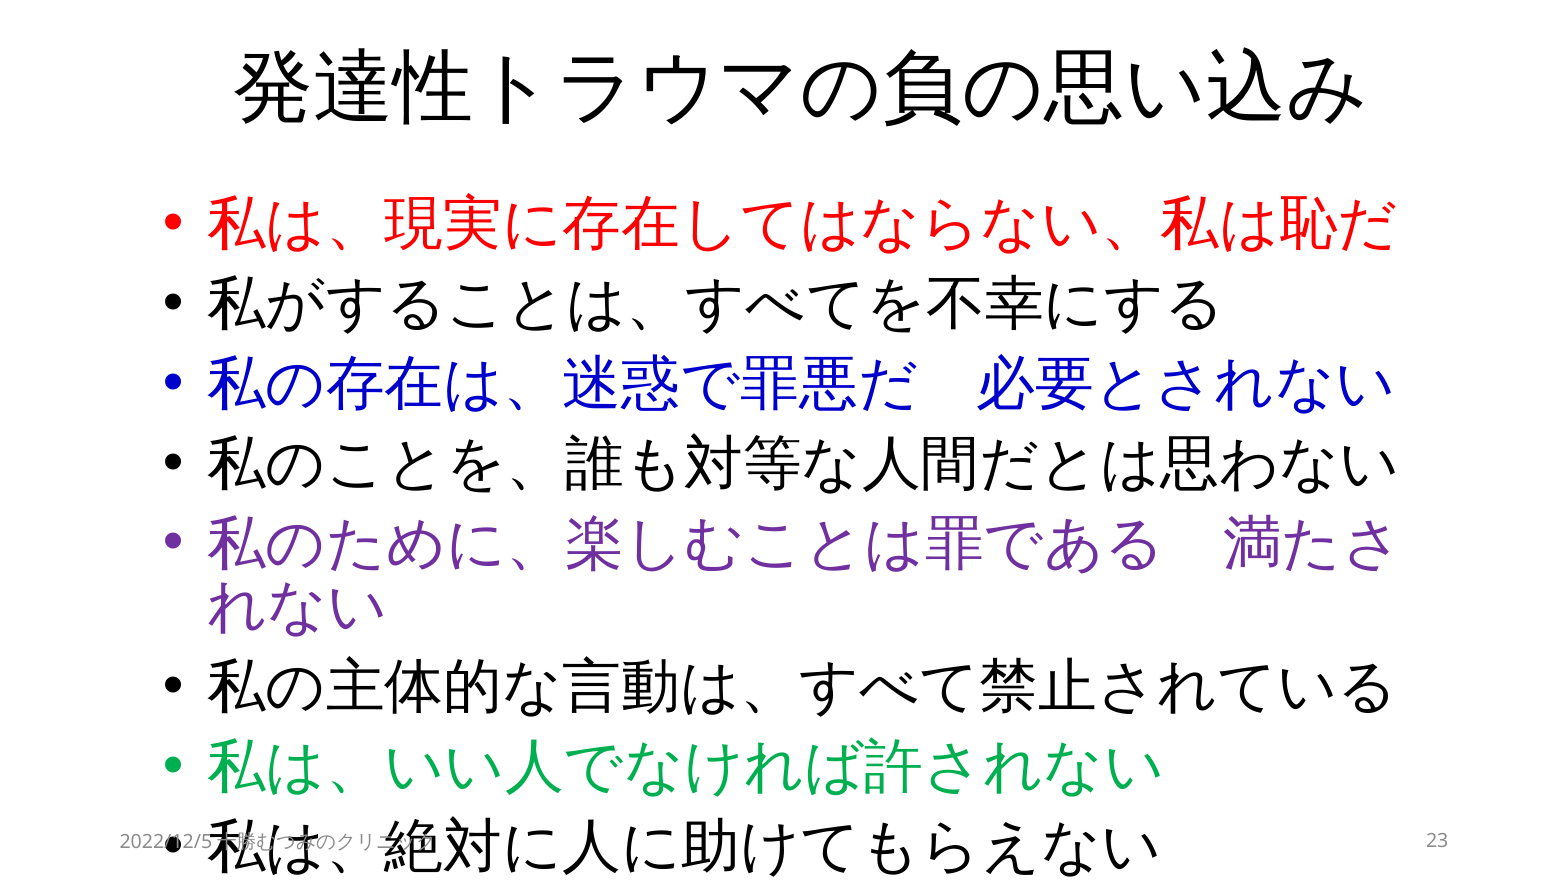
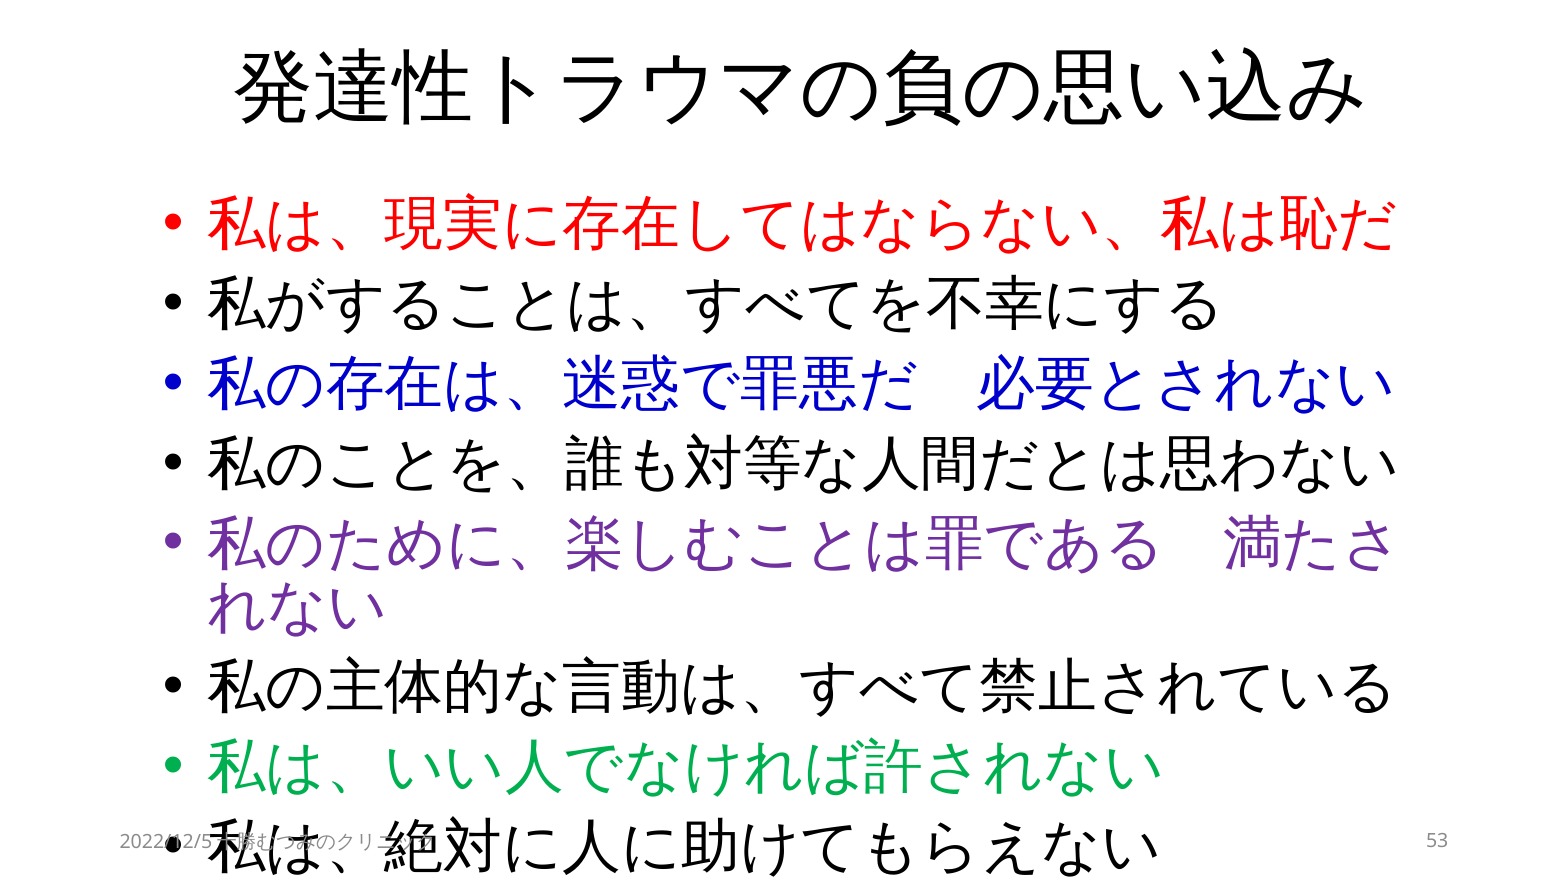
23: 23 -> 53 (1437, 841)
